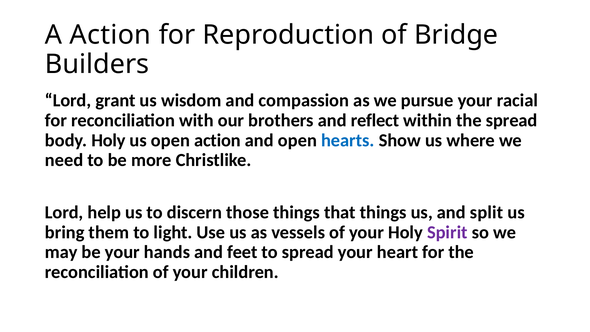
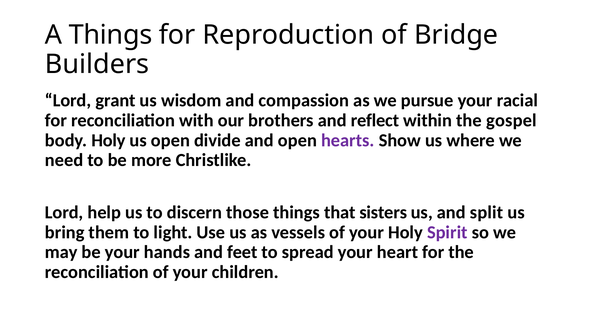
A Action: Action -> Things (111, 35)
the spread: spread -> gospel (511, 120)
open action: action -> divide (217, 140)
hearts colour: blue -> purple (348, 140)
that things: things -> sisters (383, 212)
